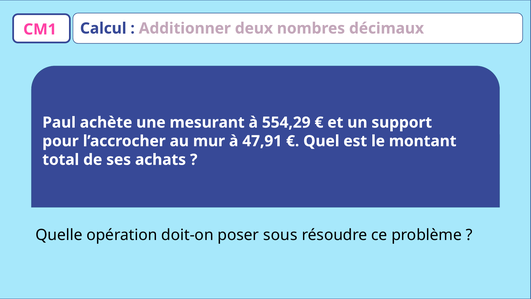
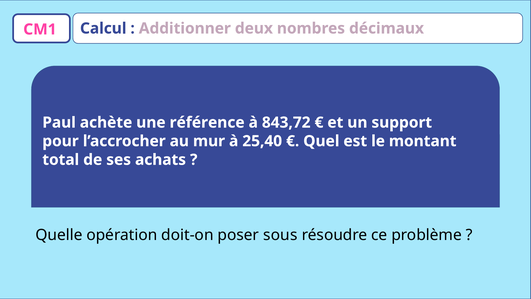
mesurant: mesurant -> référence (207, 122)
554,29: 554,29 -> 843,72 (286, 122)
47,91: 47,91 -> 25,40 (262, 141)
